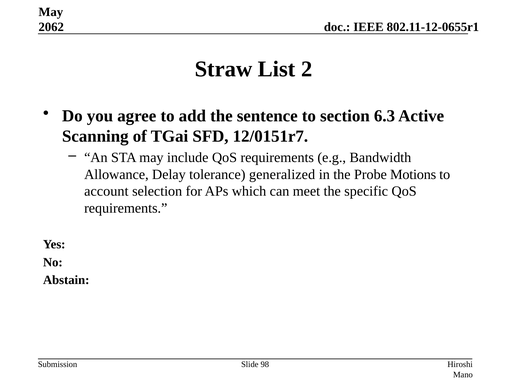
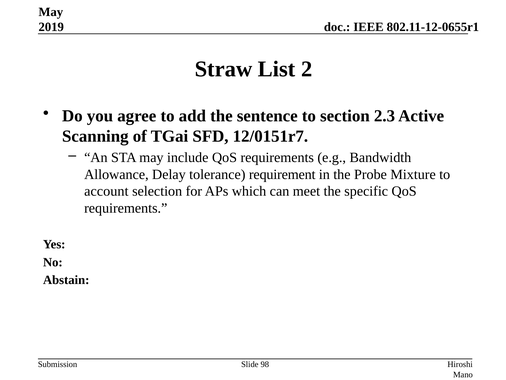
2062: 2062 -> 2019 (51, 27)
6.3: 6.3 -> 2.3 (384, 116)
generalized: generalized -> requirement (282, 174)
Motions: Motions -> Mixture (413, 174)
